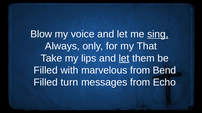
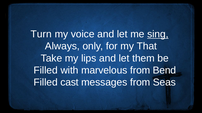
Blow: Blow -> Turn (41, 34)
let underline: present -> none (124, 59)
turn: turn -> cast (70, 83)
Echo: Echo -> Seas (164, 83)
